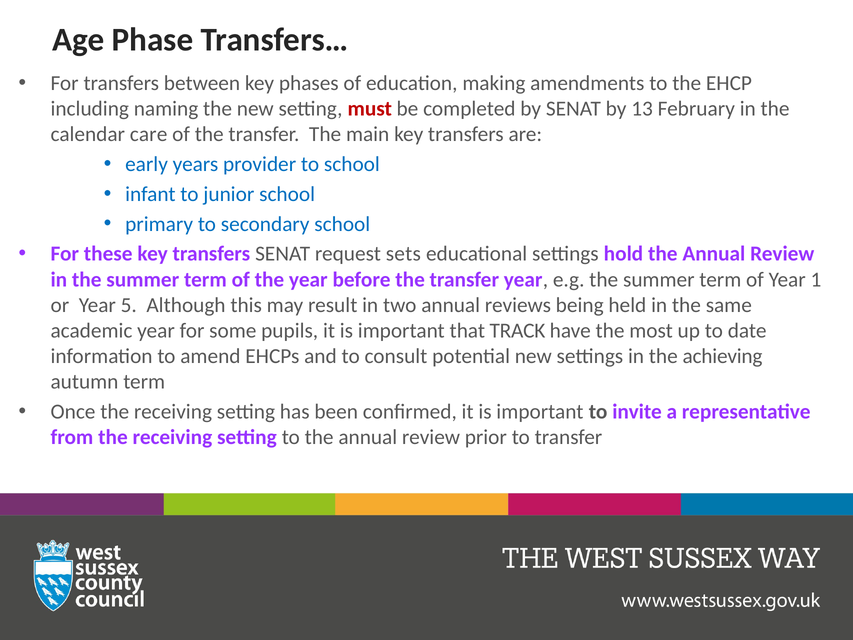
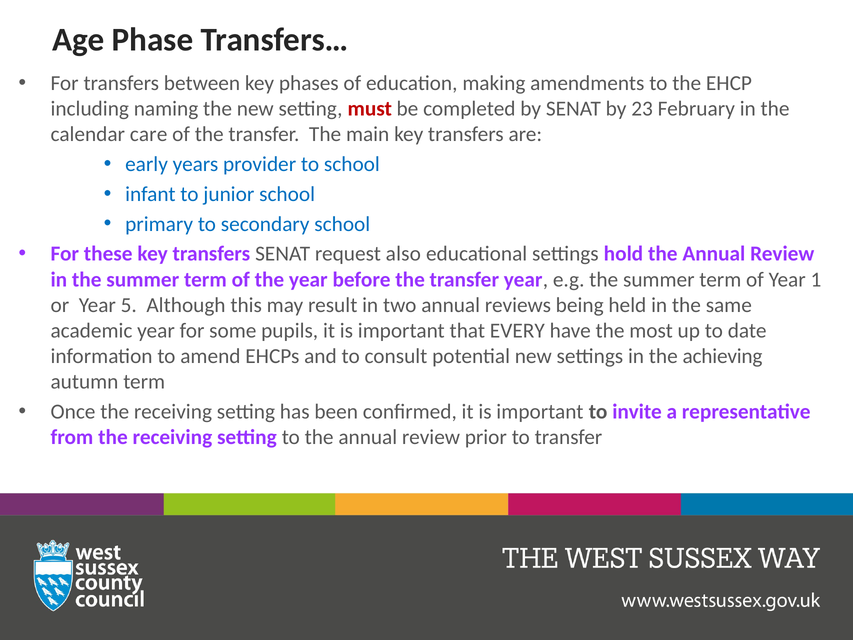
13: 13 -> 23 (642, 109)
sets: sets -> also (403, 254)
TRACK: TRACK -> EVERY (517, 331)
